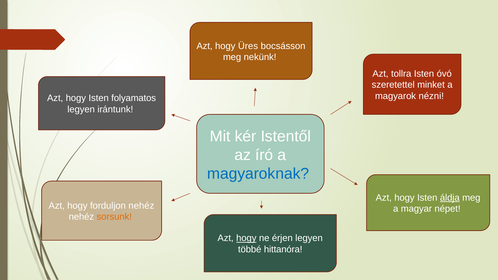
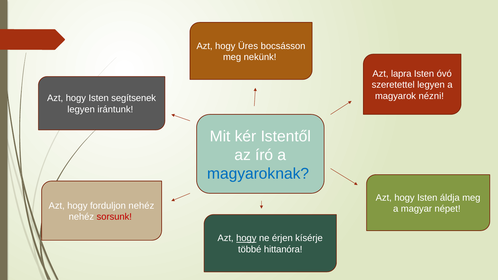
tollra: tollra -> lapra (401, 74)
szeretettel minket: minket -> legyen (431, 85)
folyamatos: folyamatos -> segítsenek (134, 98)
áldja underline: present -> none (450, 198)
sorsunk colour: orange -> red (114, 217)
érjen legyen: legyen -> kísérje (309, 238)
